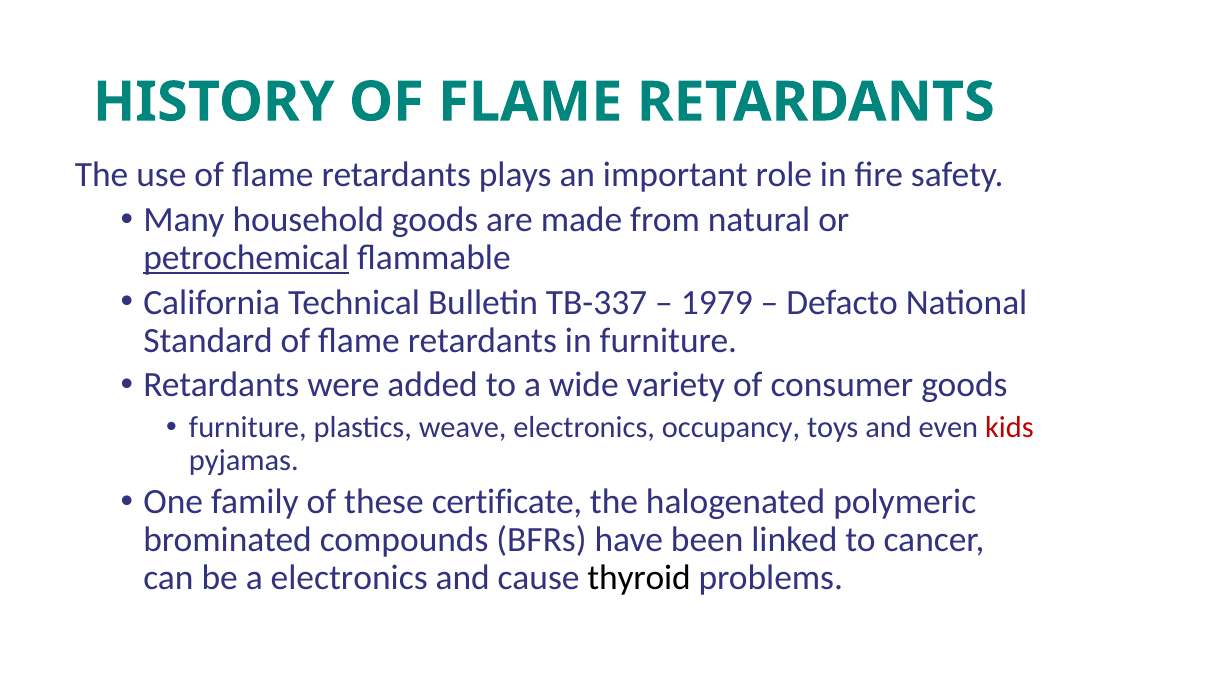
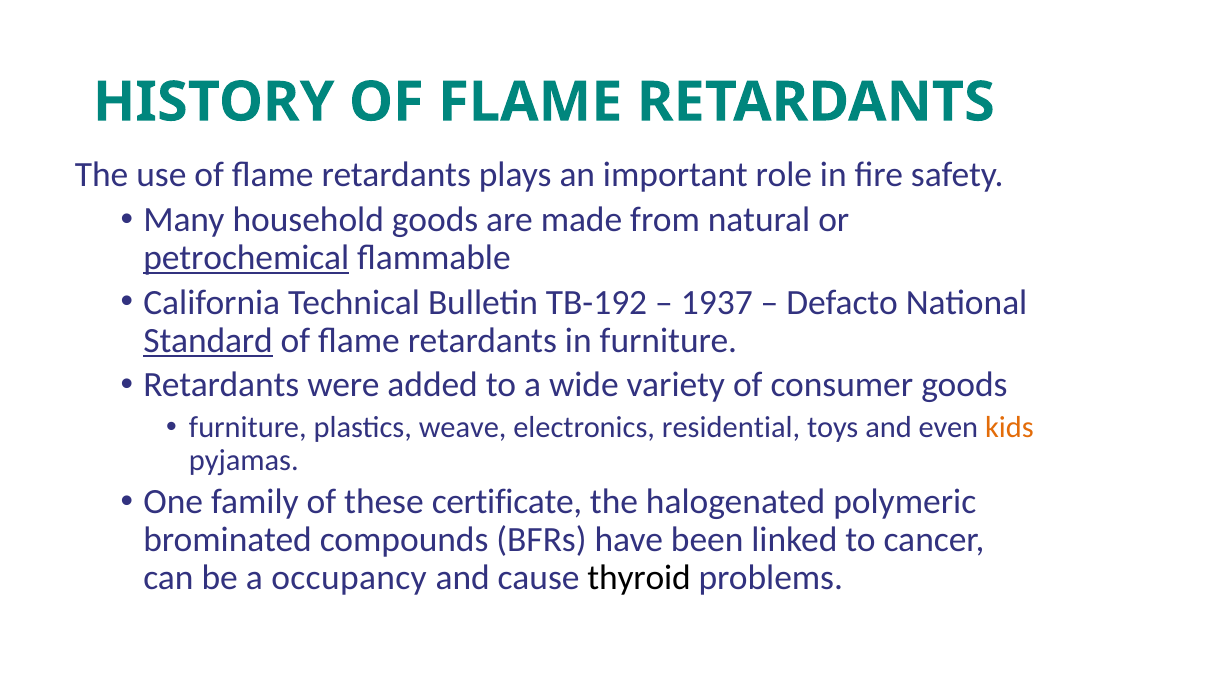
TB-337: TB-337 -> TB-192 (597, 303)
1979: 1979 -> 1937 (717, 303)
Standard underline: none -> present (208, 341)
occupancy: occupancy -> residential (731, 428)
kids colour: red -> orange (1009, 428)
a electronics: electronics -> occupancy (349, 579)
